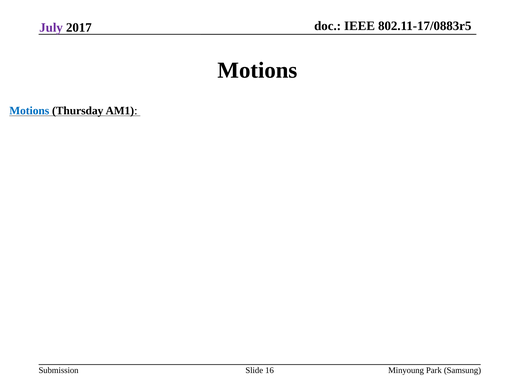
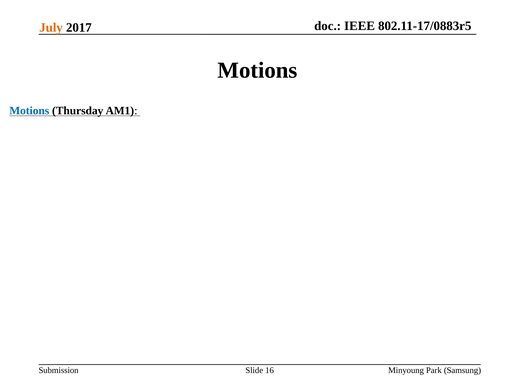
July colour: purple -> orange (51, 27)
